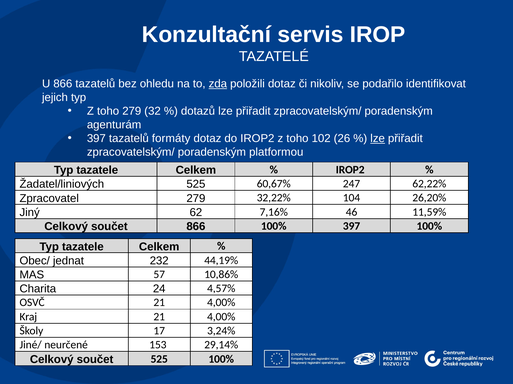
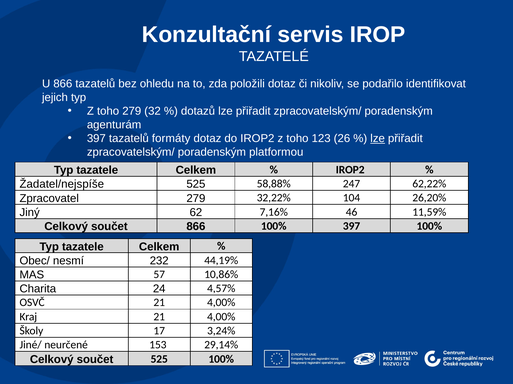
zda underline: present -> none (218, 84)
102: 102 -> 123 (321, 139)
Žadatel/liniových: Žadatel/liniových -> Žadatel/nejspíše (62, 185)
60,67%: 60,67% -> 58,88% (274, 184)
jednat: jednat -> nesmí (68, 261)
